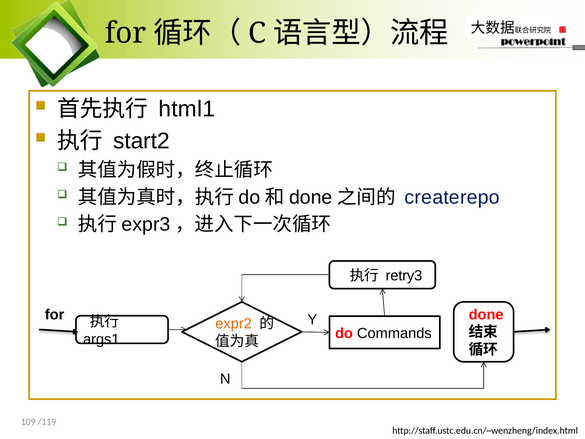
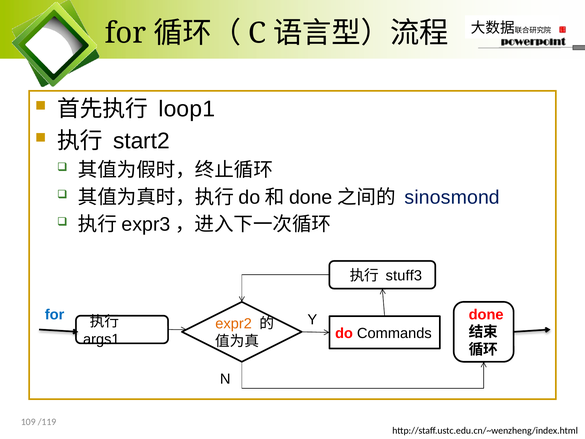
html1: html1 -> loop1 (187, 109)
createrepo: createrepo -> sinosmond (452, 197)
retry3: retry3 -> stuff3 (404, 276)
for colour: black -> blue (55, 314)
